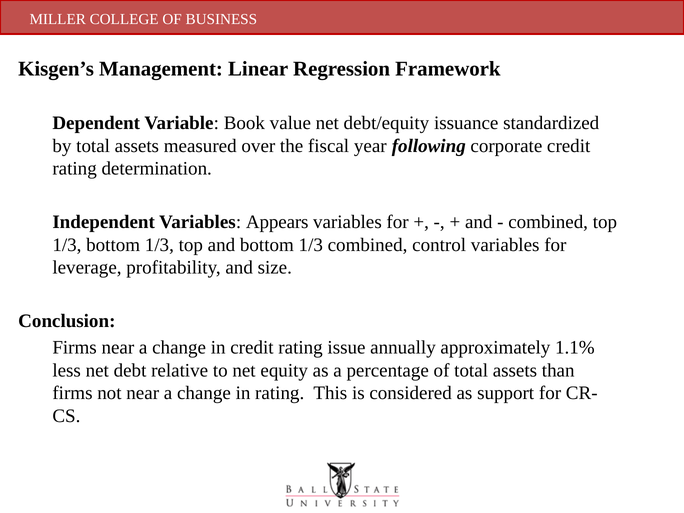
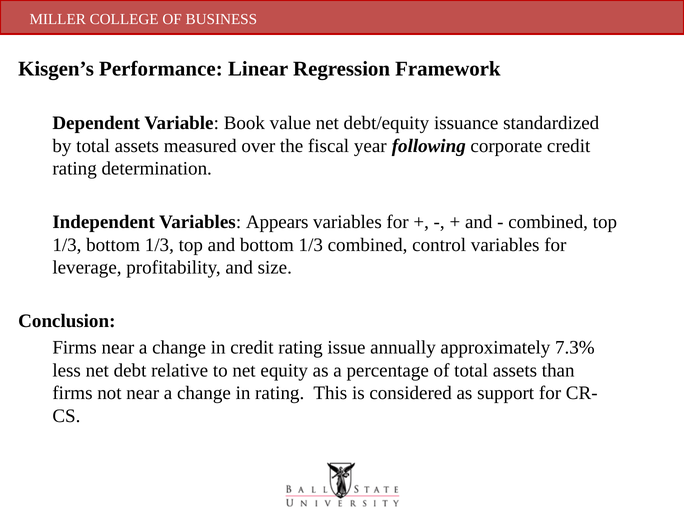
Management: Management -> Performance (161, 69)
1.1%: 1.1% -> 7.3% (575, 347)
